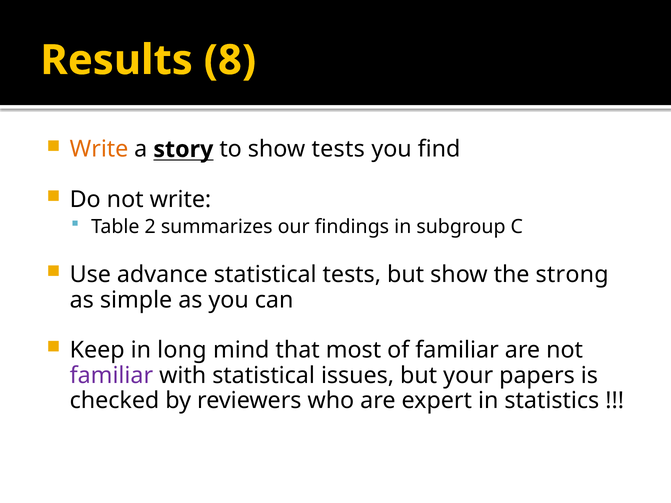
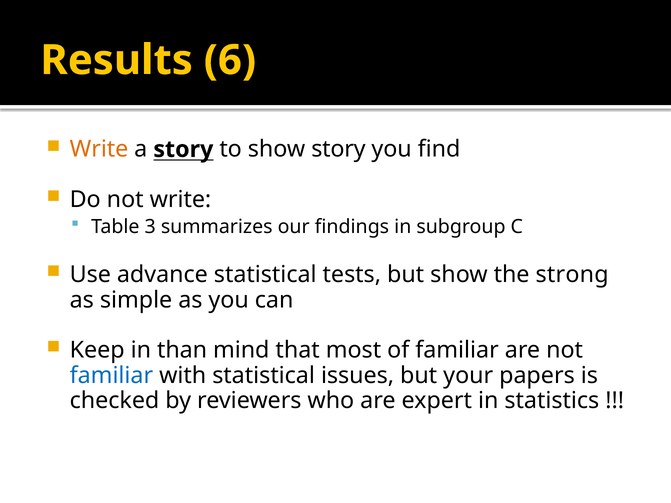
8: 8 -> 6 (230, 60)
show tests: tests -> story (338, 149)
2: 2 -> 3 (150, 227)
long: long -> than (182, 350)
familiar colour: purple -> blue (111, 376)
